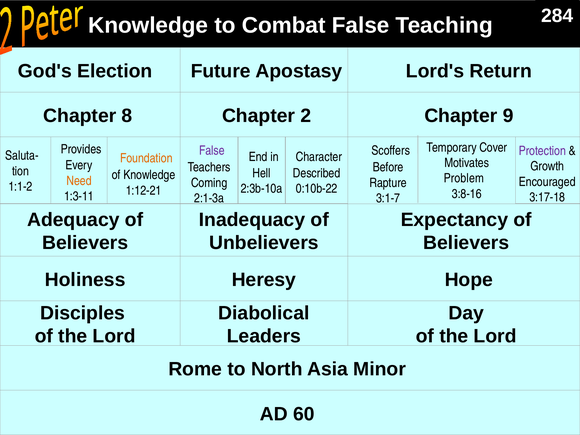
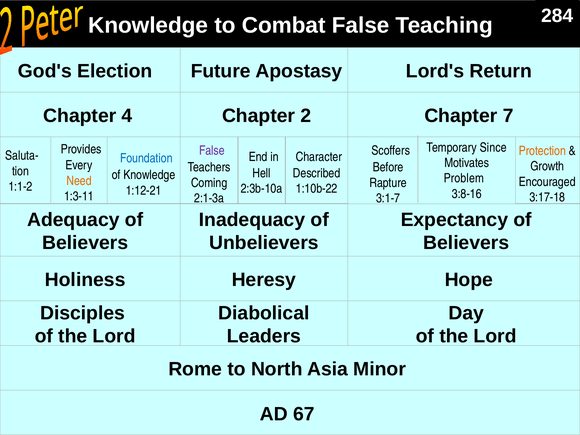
8: 8 -> 4 (127, 116)
9: 9 -> 7 (508, 116)
Cover: Cover -> Since (493, 147)
Protection colour: purple -> orange (542, 151)
Foundation colour: orange -> blue (146, 158)
0:10b-22: 0:10b-22 -> 1:10b-22 (317, 189)
60: 60 -> 67 (304, 414)
